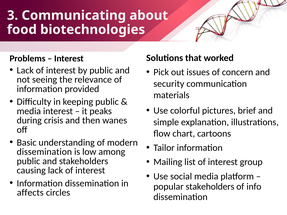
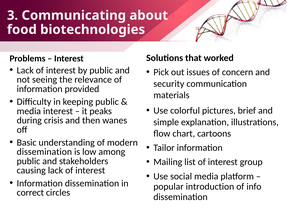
popular stakeholders: stakeholders -> introduction (210, 187)
affects: affects -> correct (30, 193)
